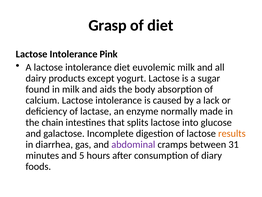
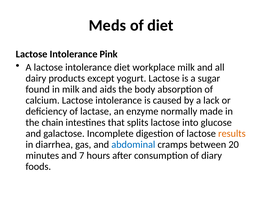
Grasp: Grasp -> Meds (107, 25)
euvolemic: euvolemic -> workplace (154, 67)
abdominal colour: purple -> blue (133, 144)
31: 31 -> 20 (234, 144)
5: 5 -> 7 (82, 155)
